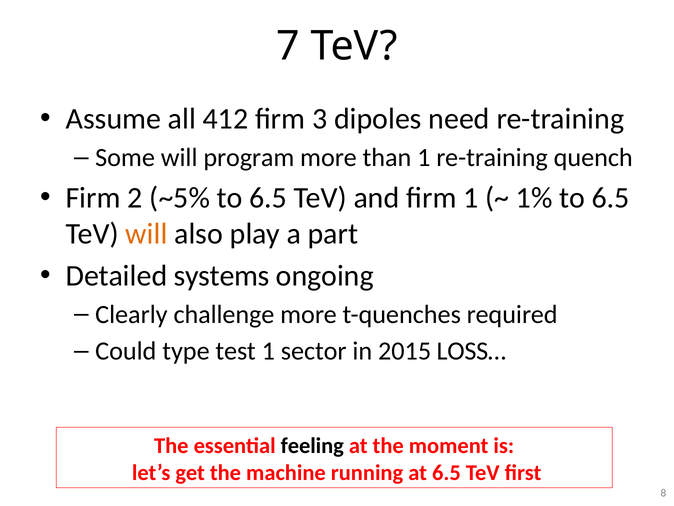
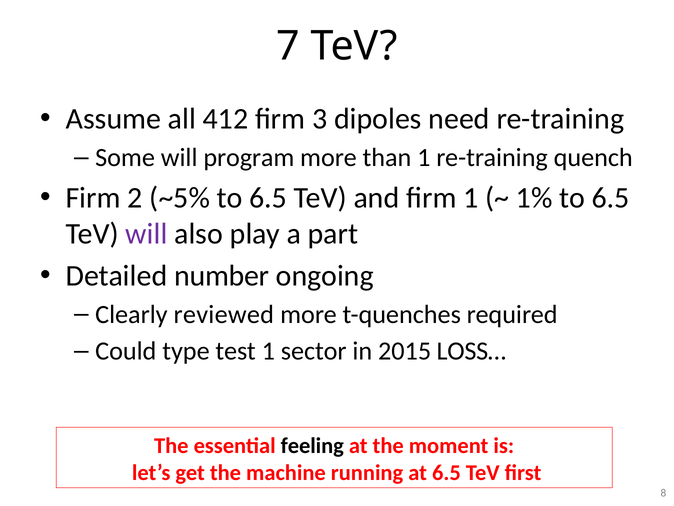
will colour: orange -> purple (146, 234)
systems: systems -> number (222, 276)
challenge: challenge -> reviewed (224, 314)
